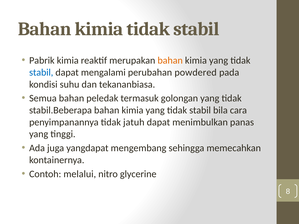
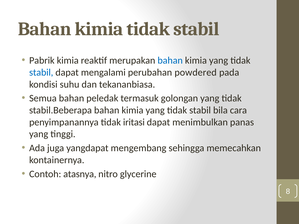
bahan colour: orange -> blue (170, 61)
jatuh: jatuh -> iritasi (134, 122)
melalui: melalui -> atasnya (80, 174)
